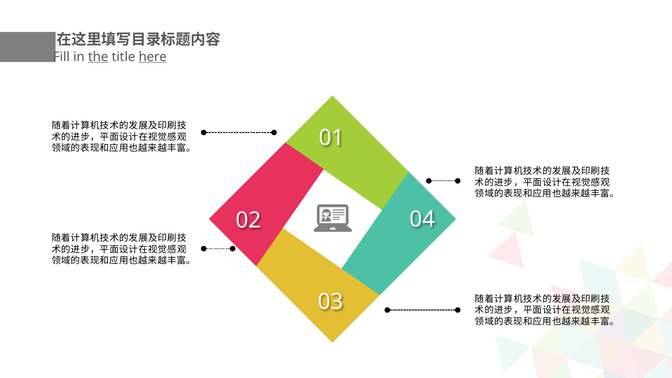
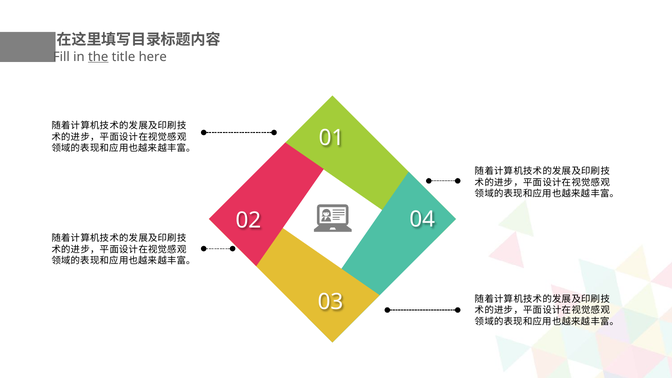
here underline: present -> none (153, 57)
